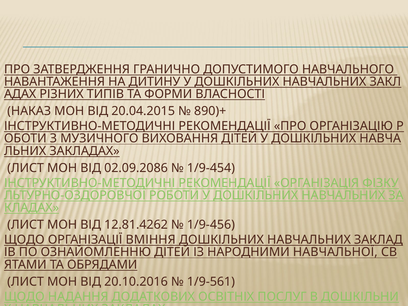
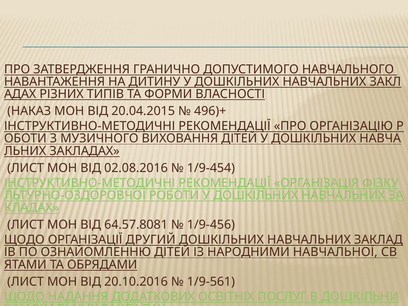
890)+: 890)+ -> 496)+ (210, 111)
02.09.2086: 02.09.2086 -> 02.08.2016 (136, 168)
12.81.4262: 12.81.4262 -> 64.57.8081 (136, 225)
ВМІННЯ: ВМІННЯ -> ДРУГИЙ (151, 240)
